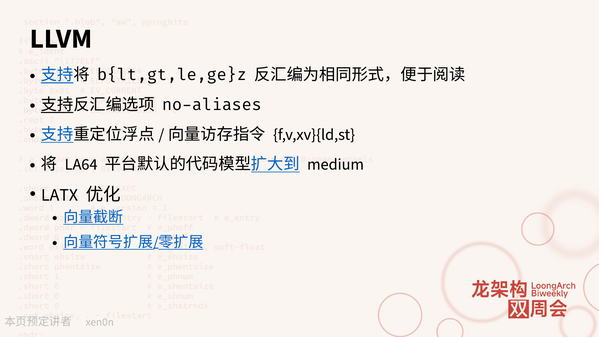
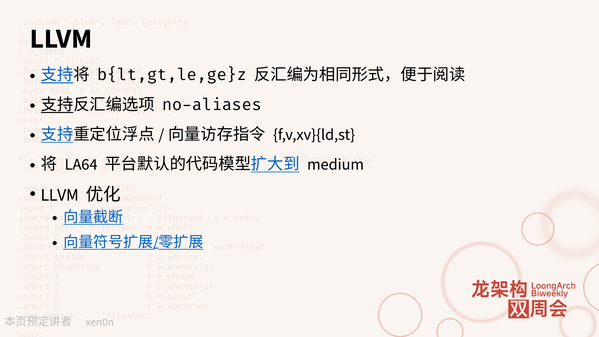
LATX: LATX -> LLVM (60, 195)
